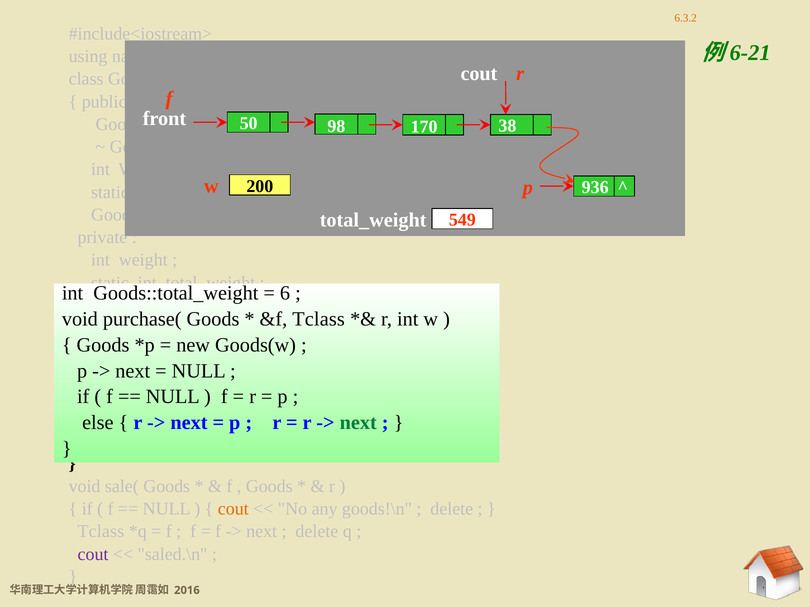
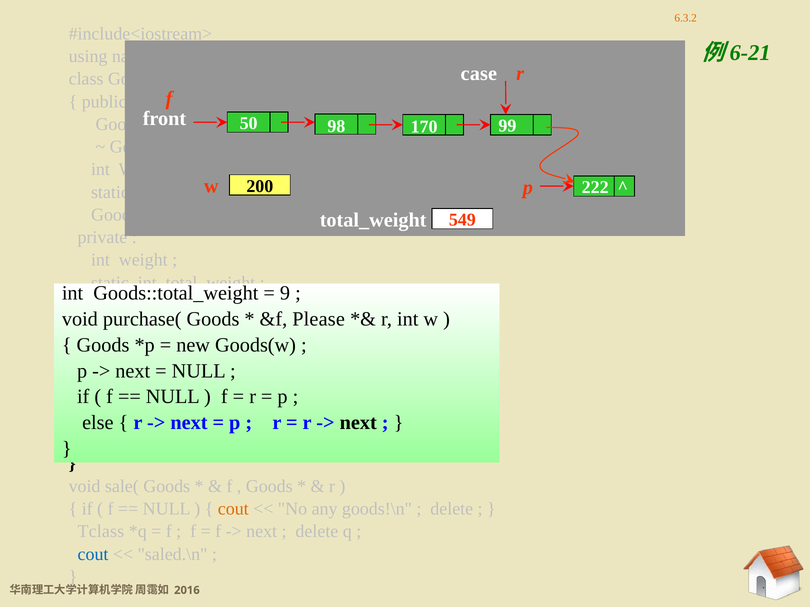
cout: cout -> case (479, 73)
38: 38 -> 99 (507, 126)
936: 936 -> 222 (595, 188)
6: 6 -> 9 (285, 293)
Tclass: Tclass -> Please (319, 319)
next colour: green -> black (358, 423)
cout colour: purple -> blue (93, 555)
